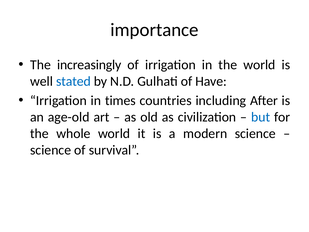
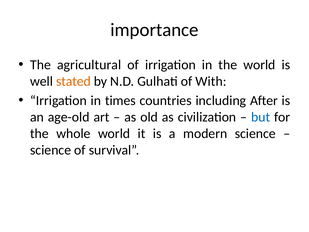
increasingly: increasingly -> agricultural (89, 65)
stated colour: blue -> orange (73, 81)
Have: Have -> With (211, 81)
